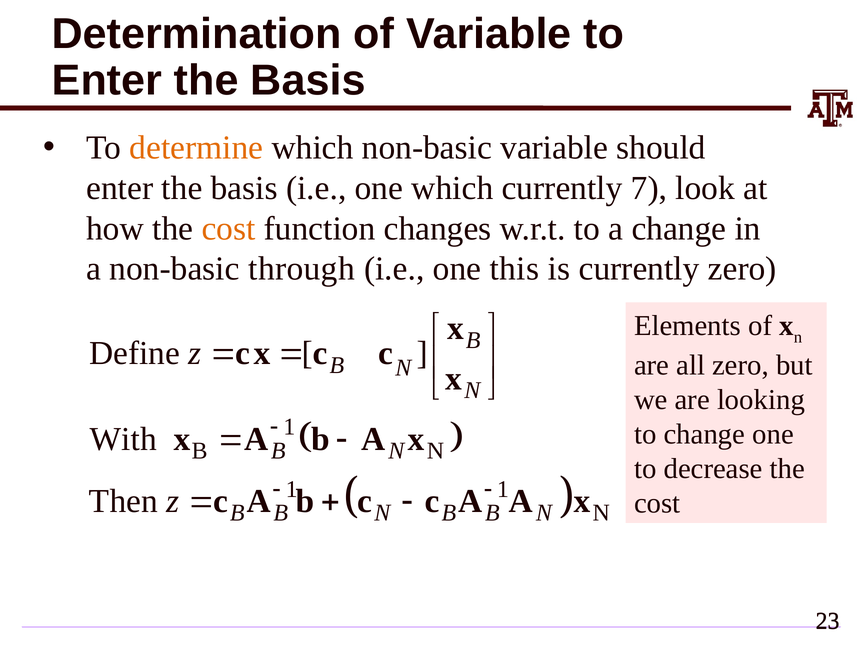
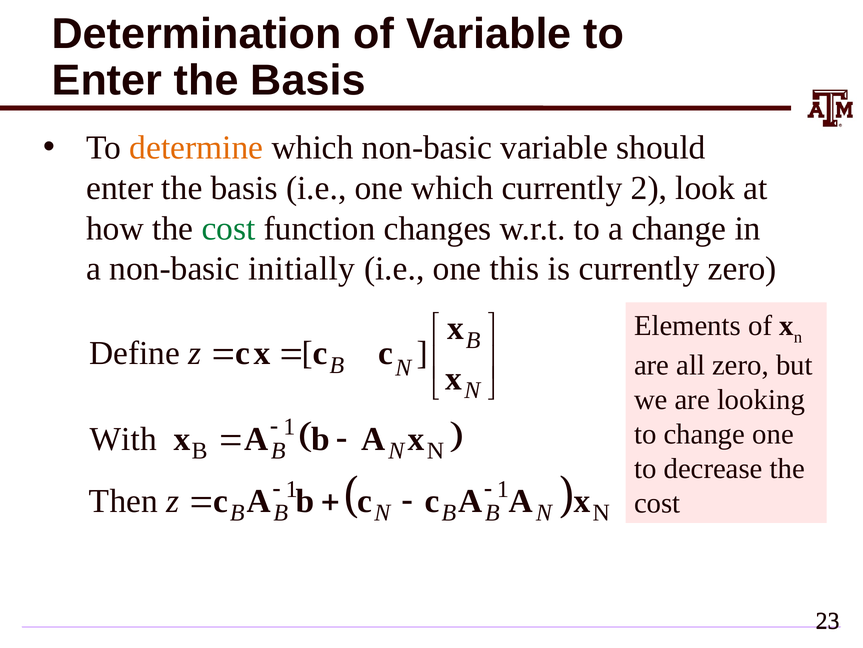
7: 7 -> 2 (649, 188)
cost colour: orange -> green (229, 228)
through: through -> initially (302, 269)
